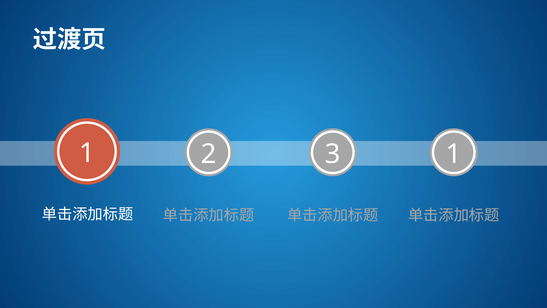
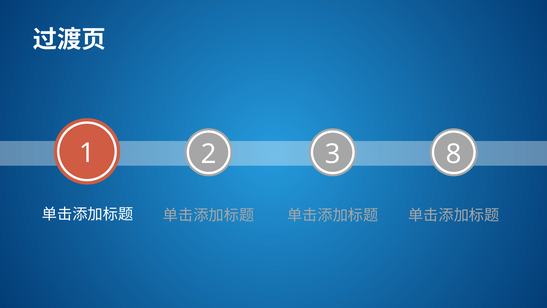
3 1: 1 -> 8 (454, 154)
